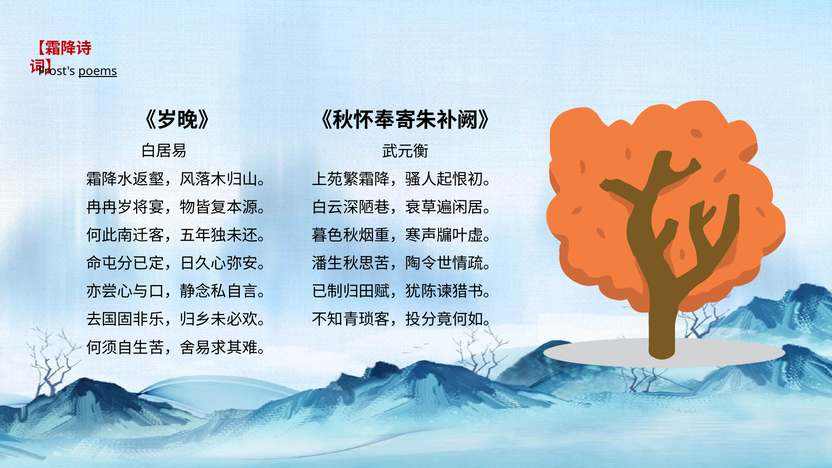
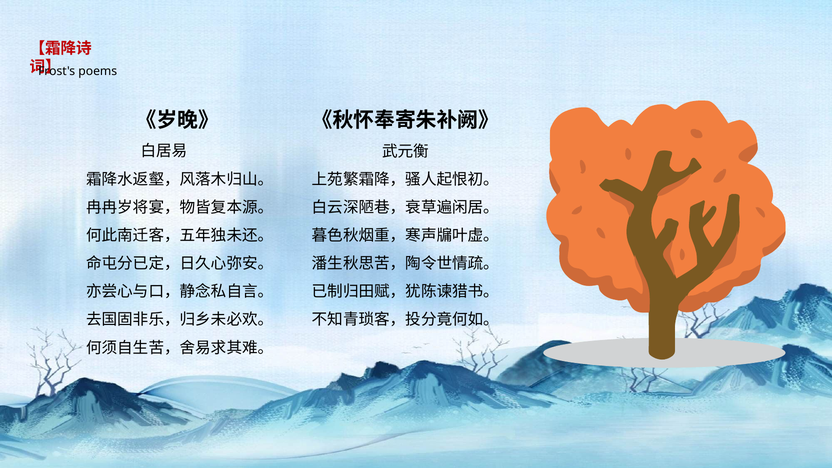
poems underline: present -> none (98, 71)
